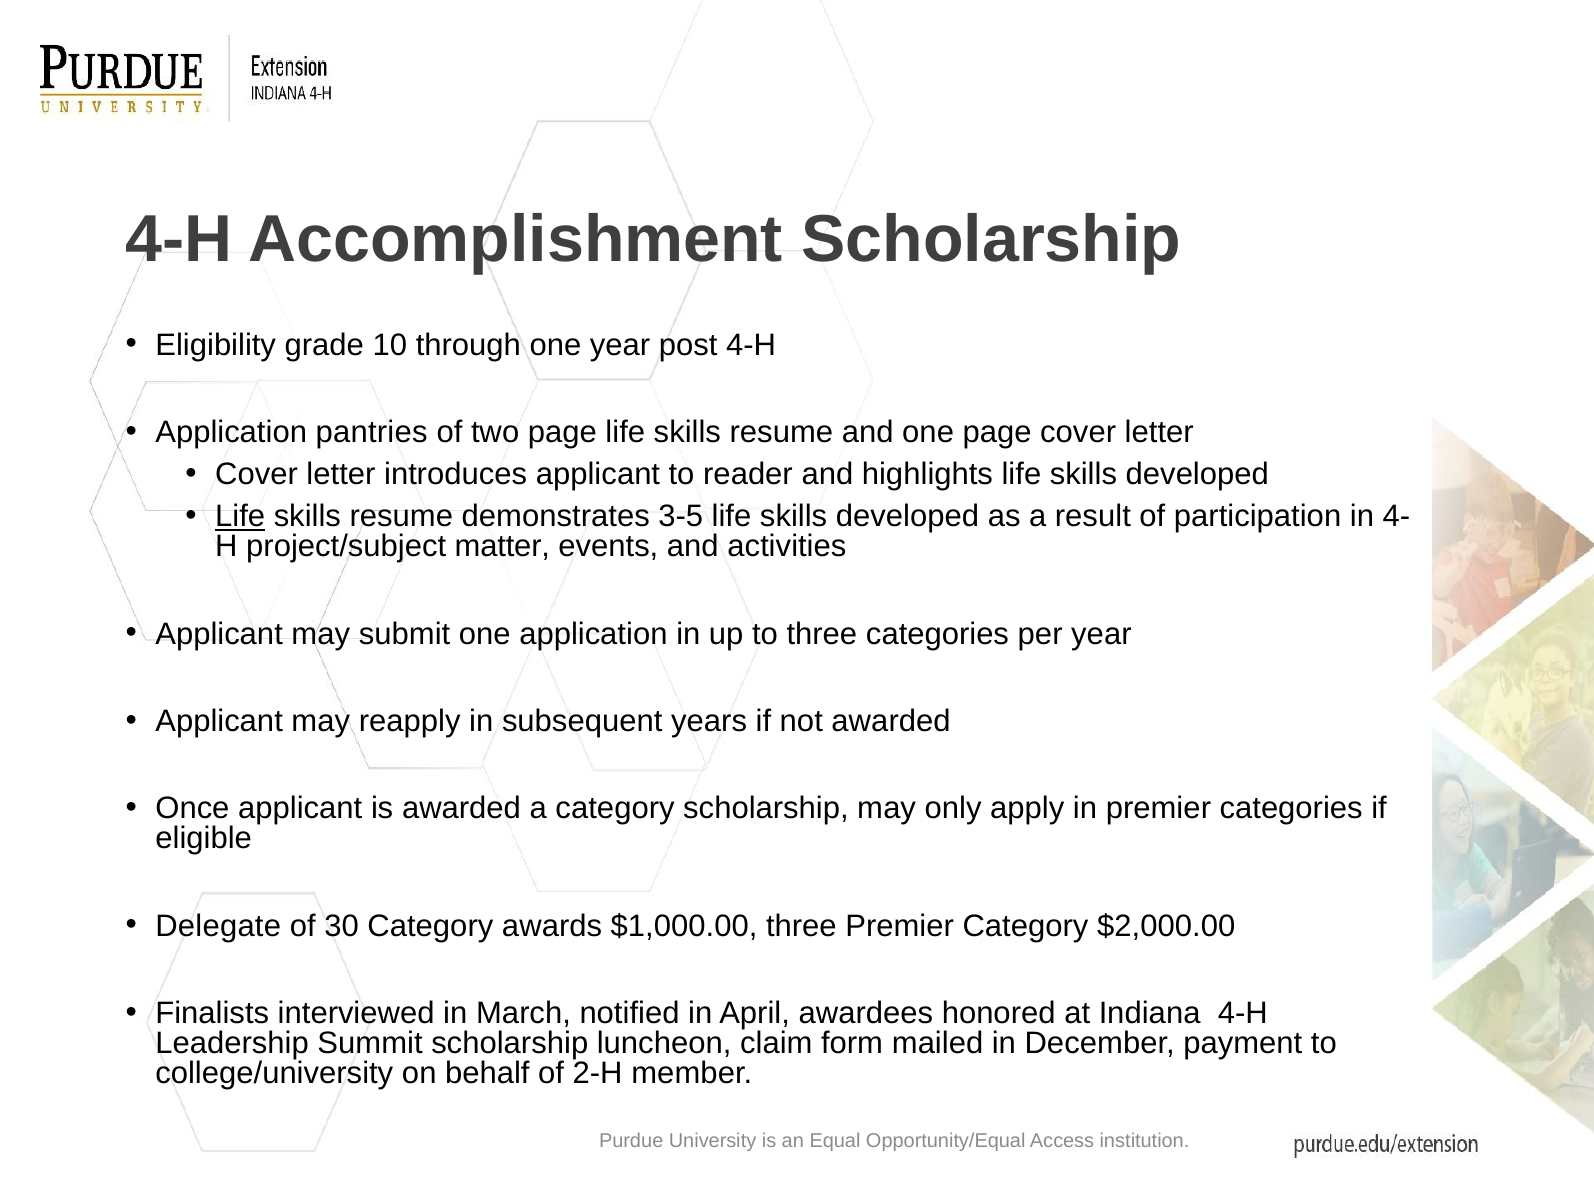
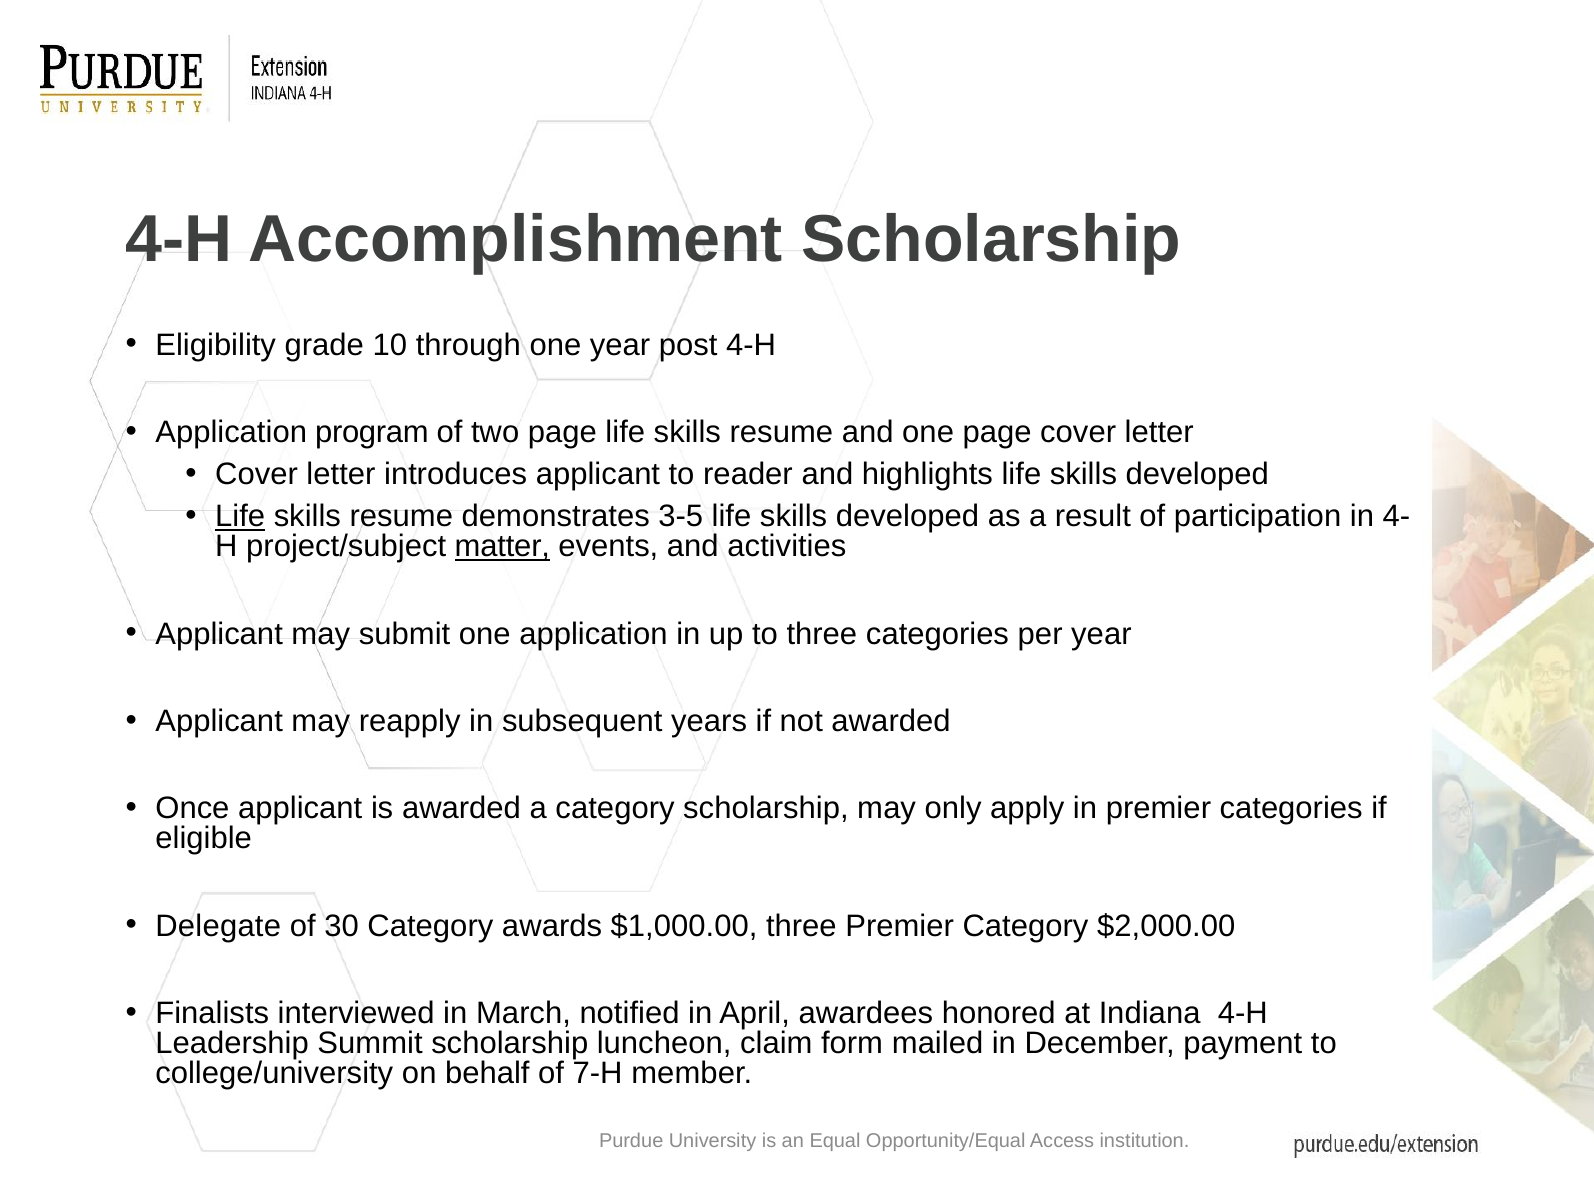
pantries: pantries -> program (372, 432)
matter underline: none -> present (502, 547)
2-H: 2-H -> 7-H (598, 1074)
